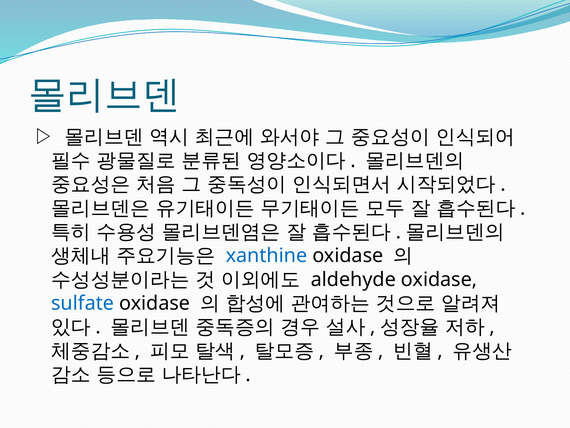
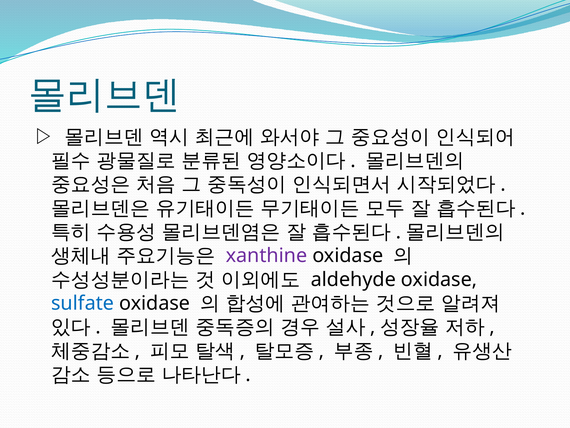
xanthine colour: blue -> purple (267, 255)
